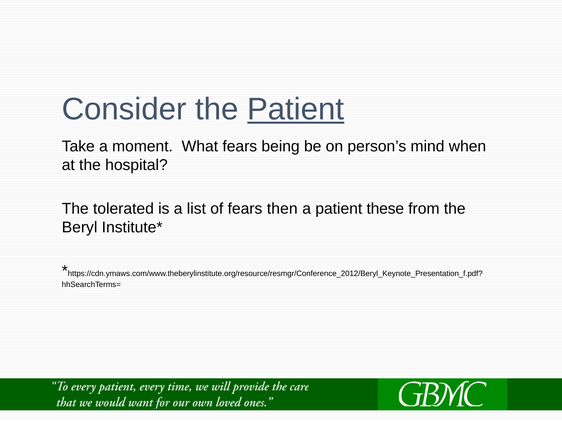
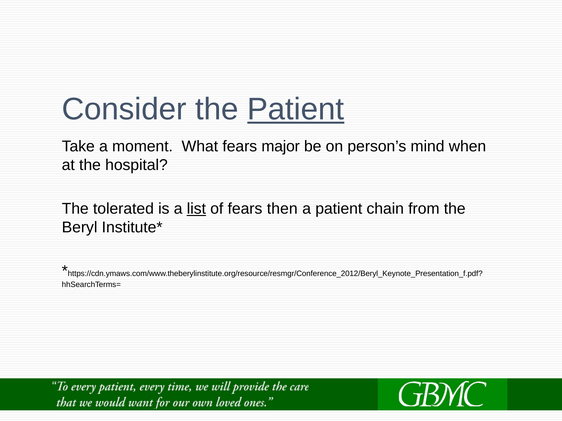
being: being -> major (281, 146)
list underline: none -> present (196, 209)
these: these -> chain (385, 209)
